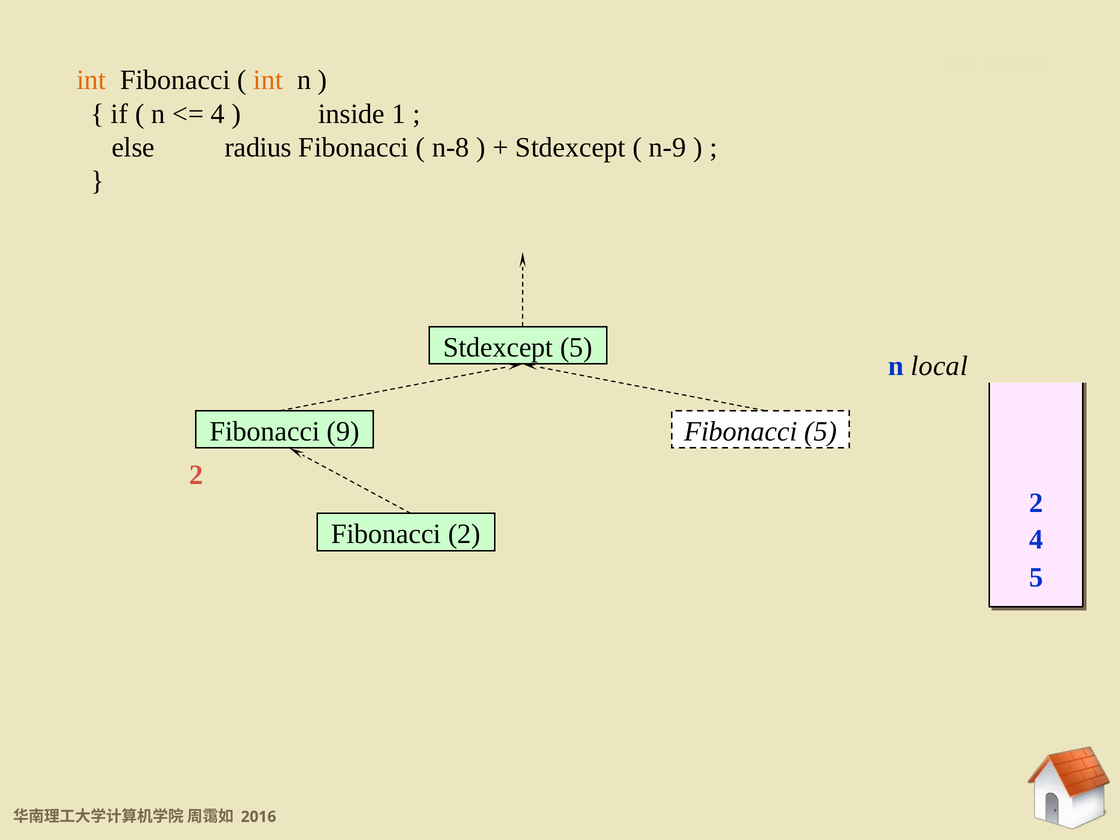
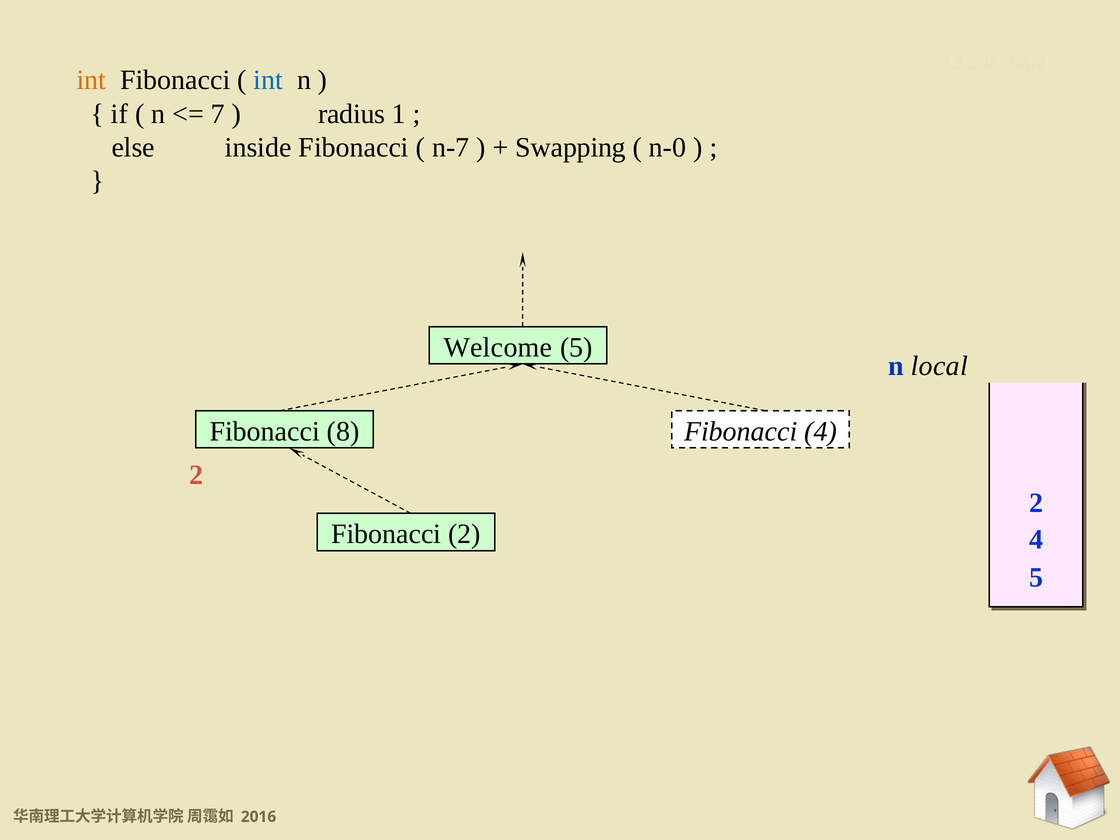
int colour: orange -> blue (268, 80)
4: 4 -> 7 (218, 114)
inside: inside -> radius (352, 114)
radius: radius -> inside (258, 147)
n-8: n-8 -> n-7 (451, 147)
Stdexcept: Stdexcept -> Swapping (571, 147)
n-9: n-9 -> n-0 (668, 147)
Stdexcept: Stdexcept -> Welcome (498, 347)
9: 9 -> 8 (343, 431)
Fibonacci 5: 5 -> 4 (821, 431)
